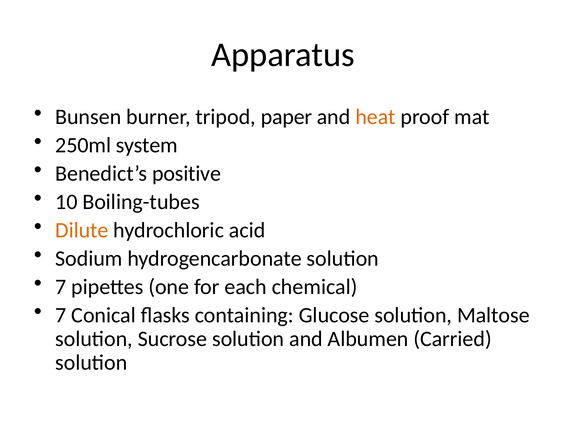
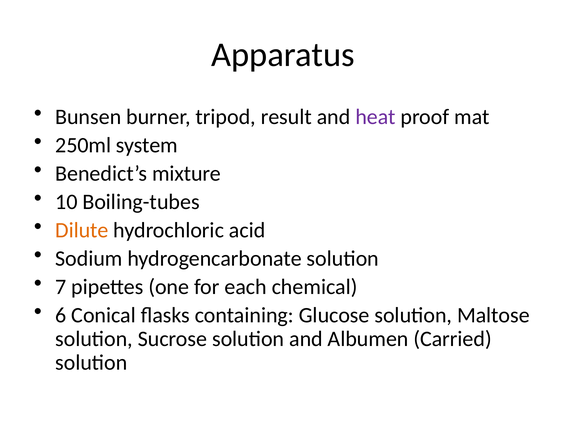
paper: paper -> result (286, 117)
heat colour: orange -> purple (375, 117)
positive: positive -> mixture (187, 173)
7: 7 -> 6 (61, 315)
